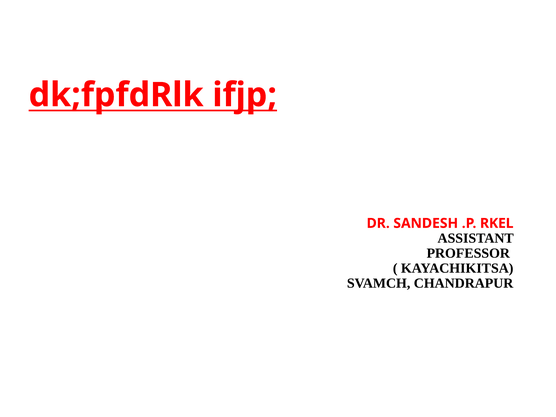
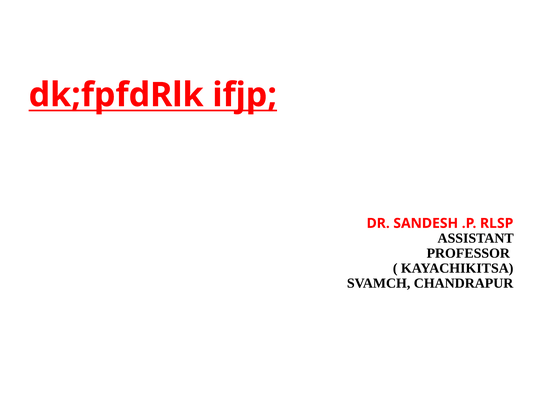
RKEL: RKEL -> RLSP (497, 223)
